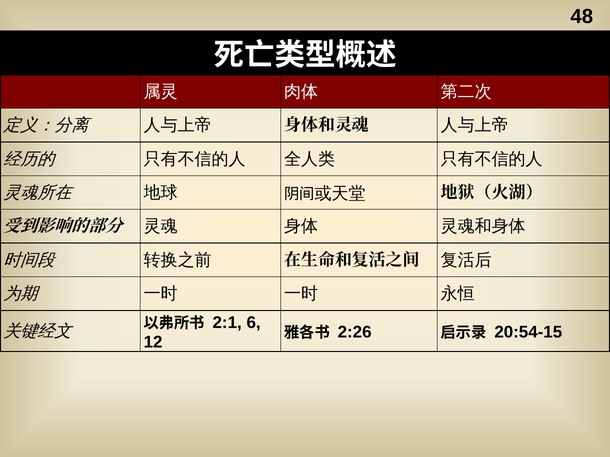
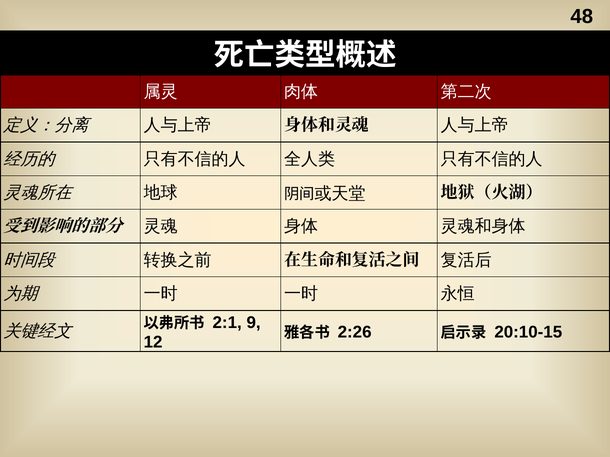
6: 6 -> 9 (254, 323)
20:54-15: 20:54-15 -> 20:10-15 (528, 332)
